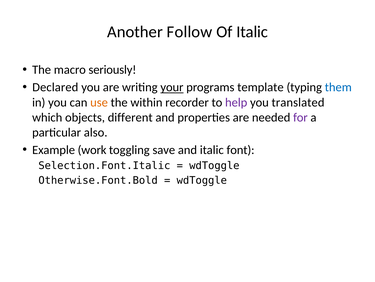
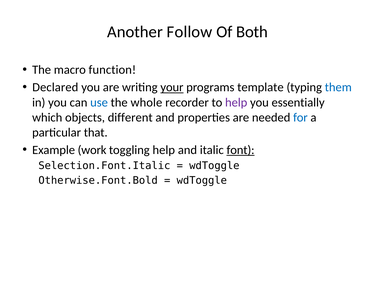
Of Italic: Italic -> Both (252, 32)
seriously: seriously -> function (112, 70)
use colour: orange -> blue (99, 102)
within: within -> whole (146, 102)
translated: translated -> essentially (298, 102)
for colour: purple -> blue (300, 117)
also: also -> that (96, 132)
toggling save: save -> help (164, 150)
font underline: none -> present (241, 150)
